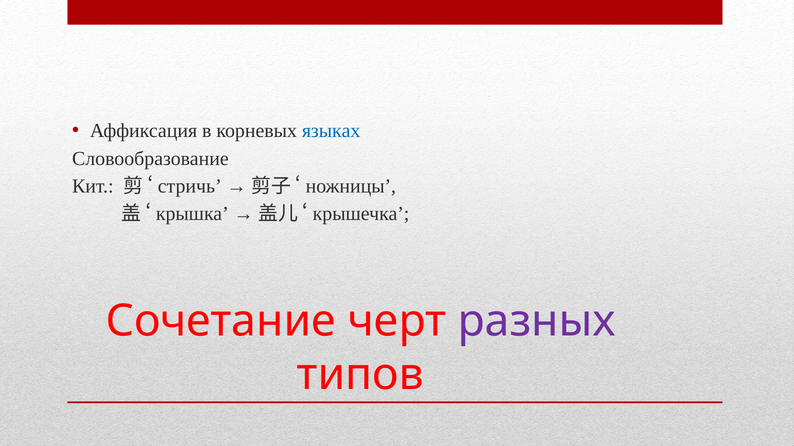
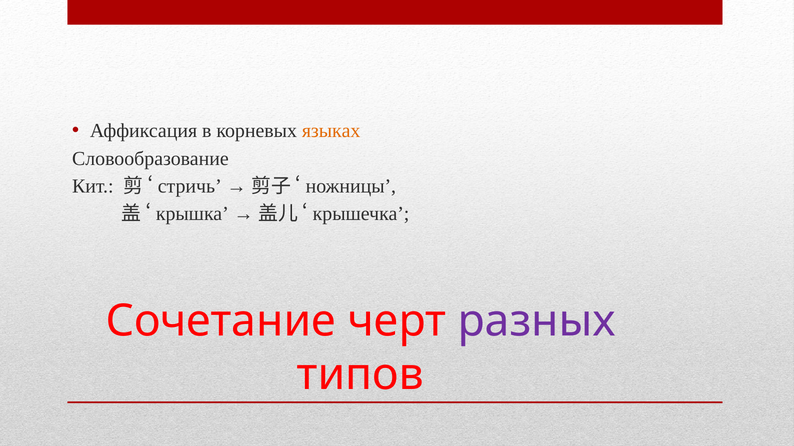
языках colour: blue -> orange (331, 131)
